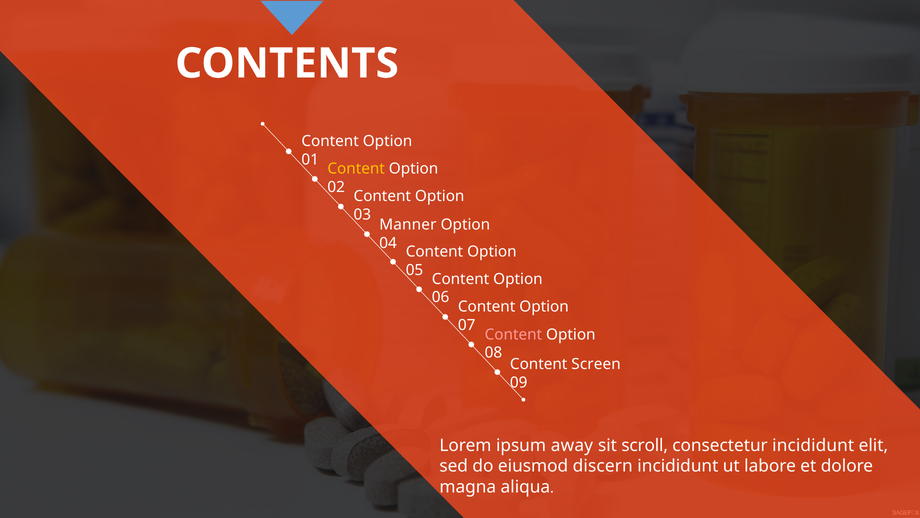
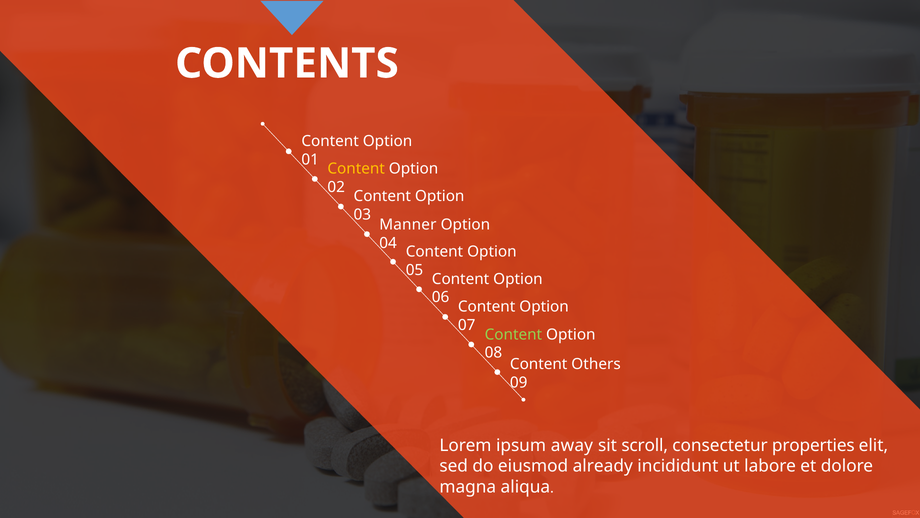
Content colour: pink -> light green (513, 334)
Screen: Screen -> Others (596, 364)
consectetur incididunt: incididunt -> properties (813, 445)
discern: discern -> already (603, 466)
